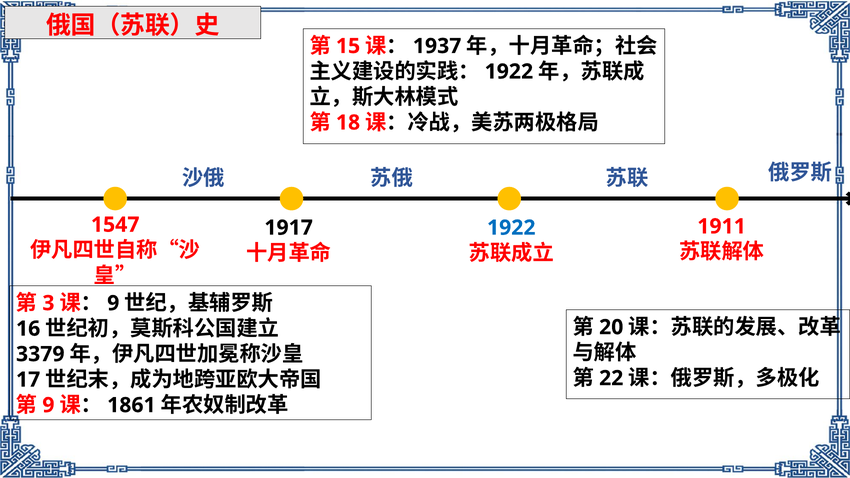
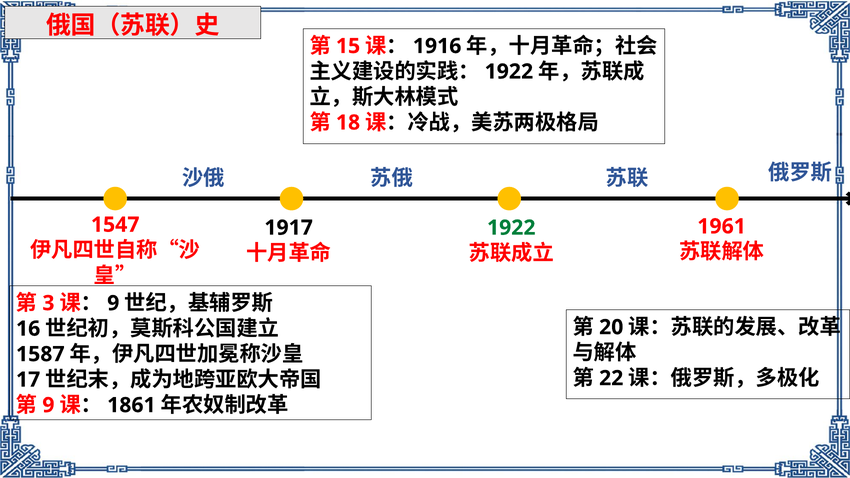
1937: 1937 -> 1916 (437, 46)
1911: 1911 -> 1961 (722, 226)
1922 colour: blue -> green (511, 228)
3379: 3379 -> 1587 (40, 354)
